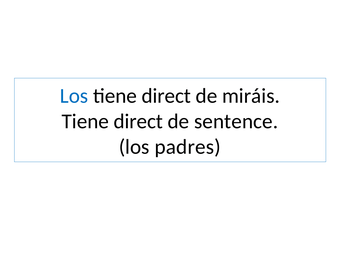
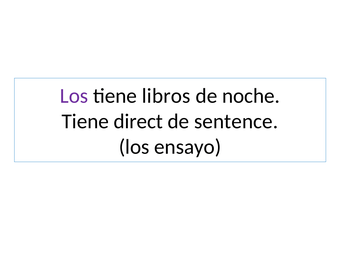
Los colour: blue -> purple (74, 96)
direct: direct -> libros (166, 96)
miráis: miráis -> noche (251, 96)
padres: padres -> ensayo (188, 147)
